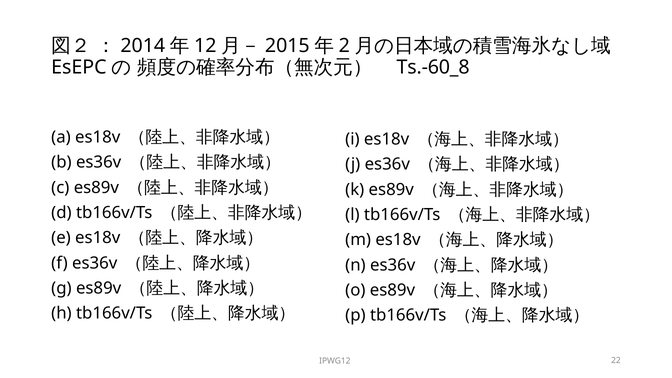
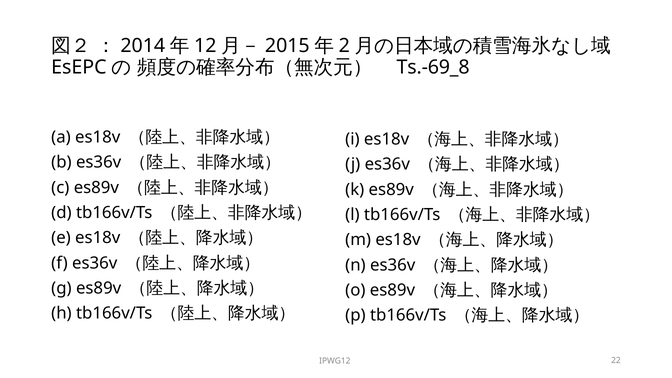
Ts.-60_8: Ts.-60_8 -> Ts.-69_8 (433, 67)
